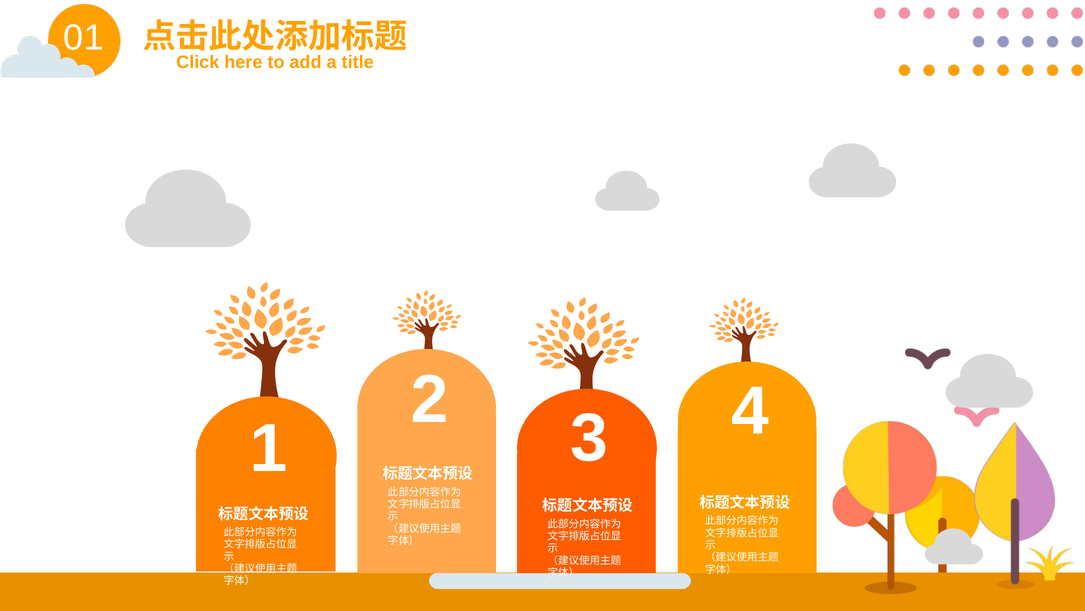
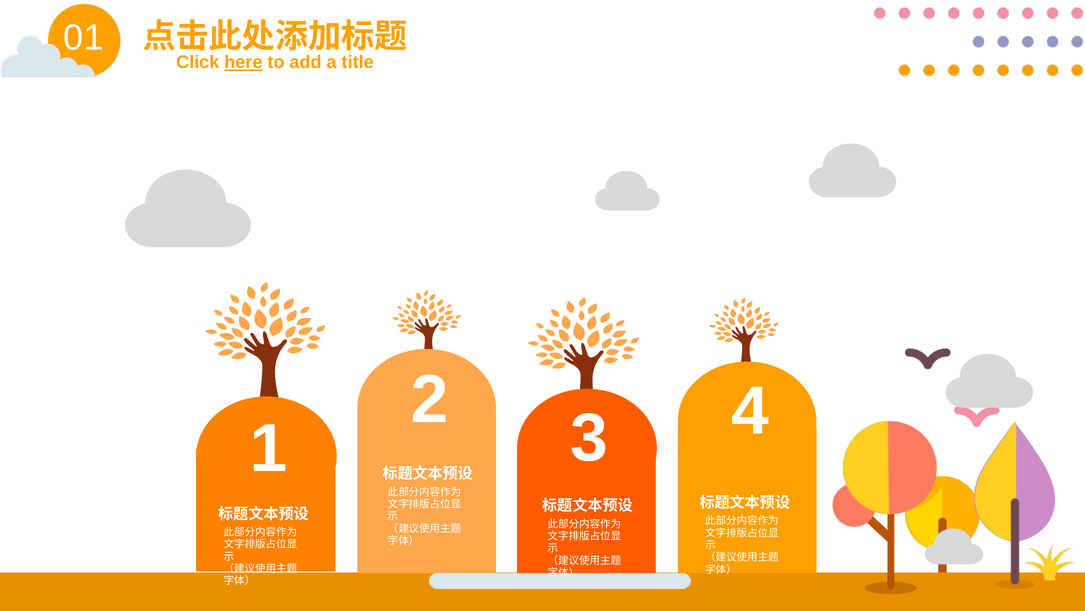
here underline: none -> present (243, 62)
